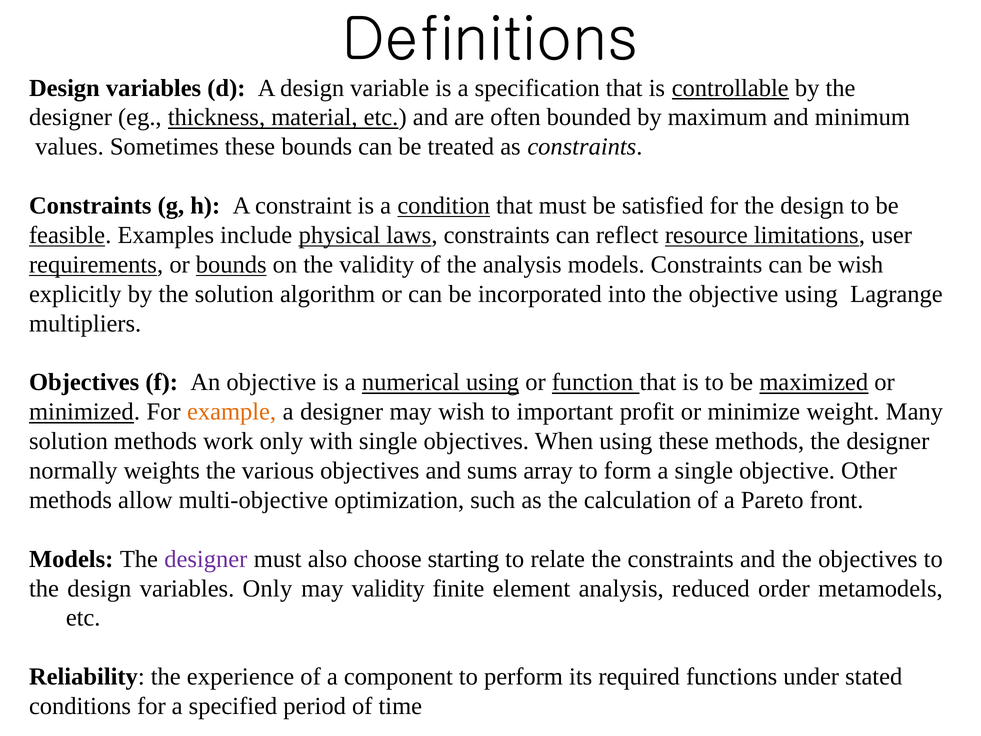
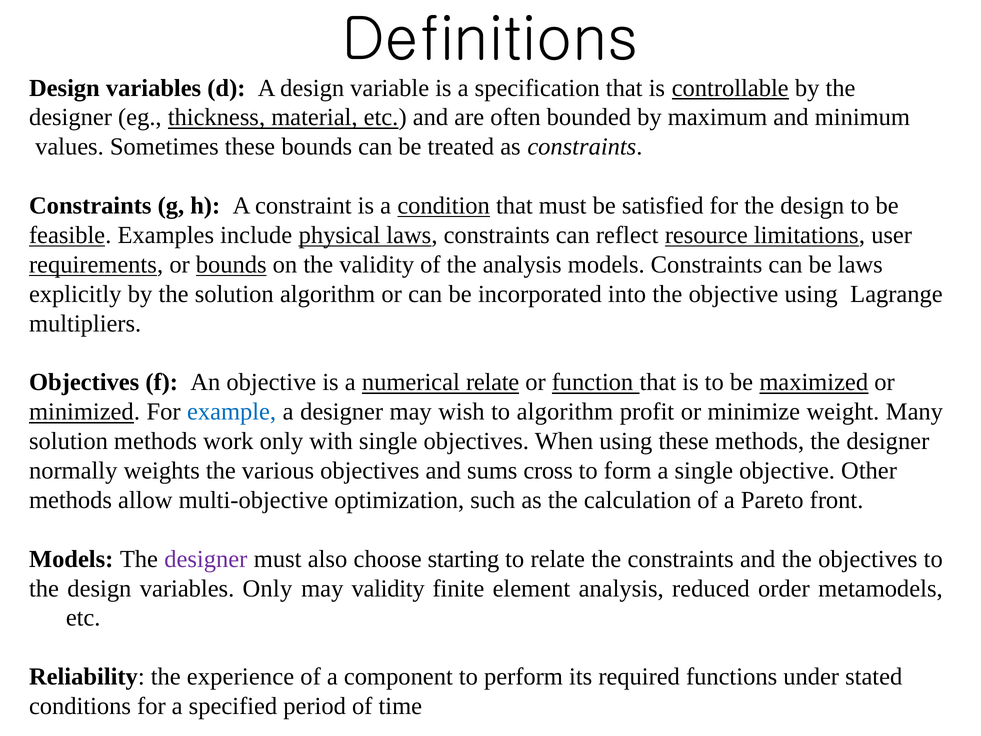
be wish: wish -> laws (860, 265)
numerical using: using -> relate (493, 382)
example colour: orange -> blue (232, 412)
to important: important -> algorithm (565, 412)
array: array -> cross (548, 471)
